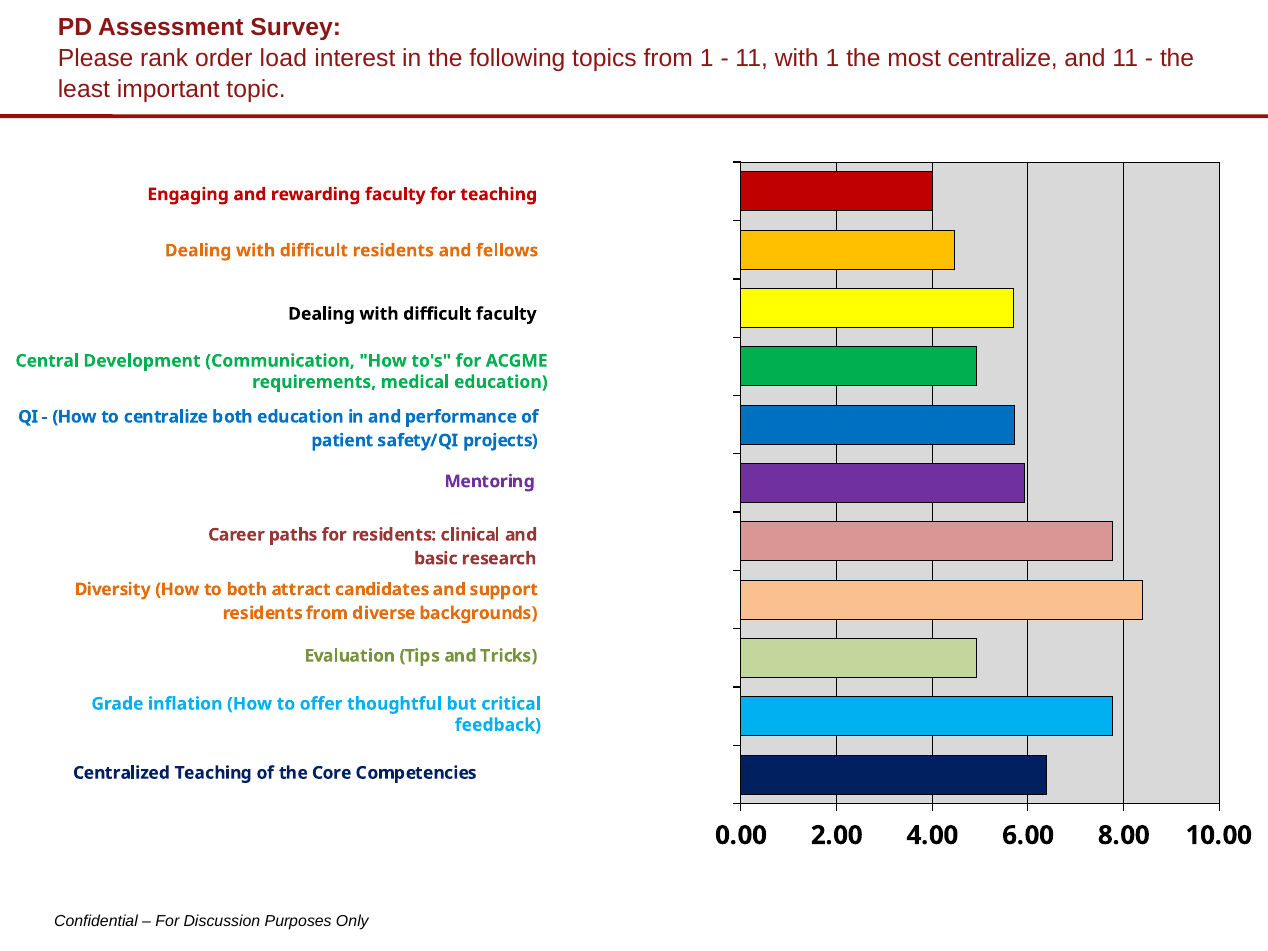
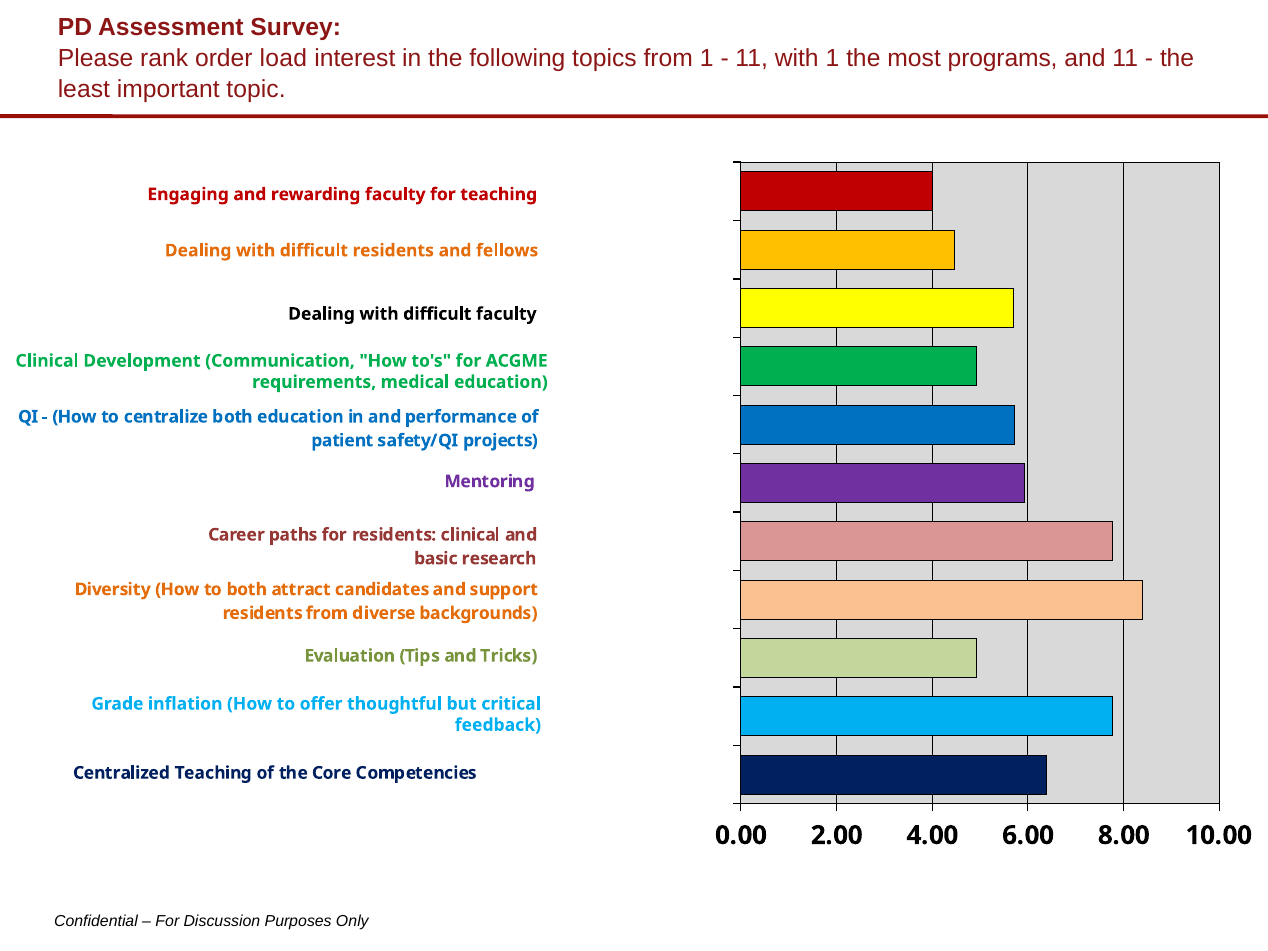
most centralize: centralize -> programs (1003, 58)
Central: Central -> Clinical (47, 361)
